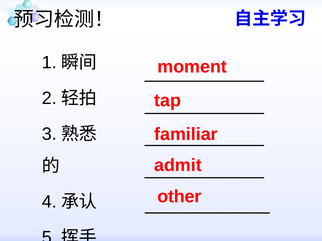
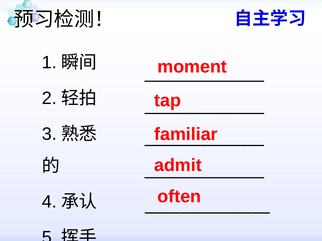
other: other -> often (179, 197)
